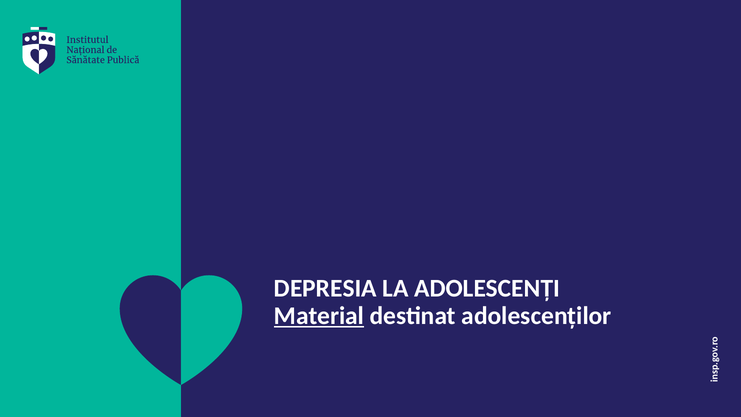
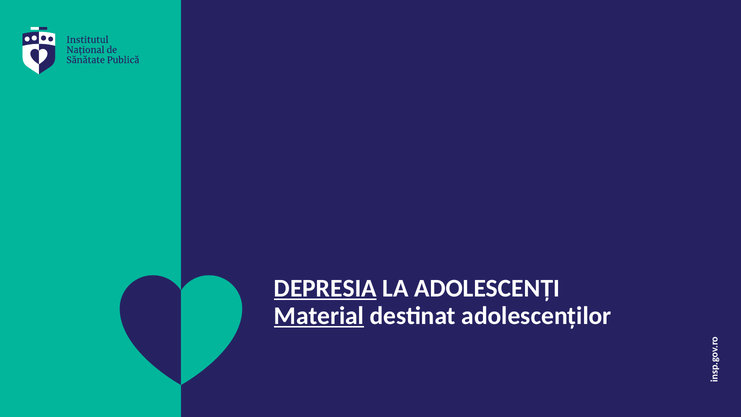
DEPRESIA underline: none -> present (325, 288)
